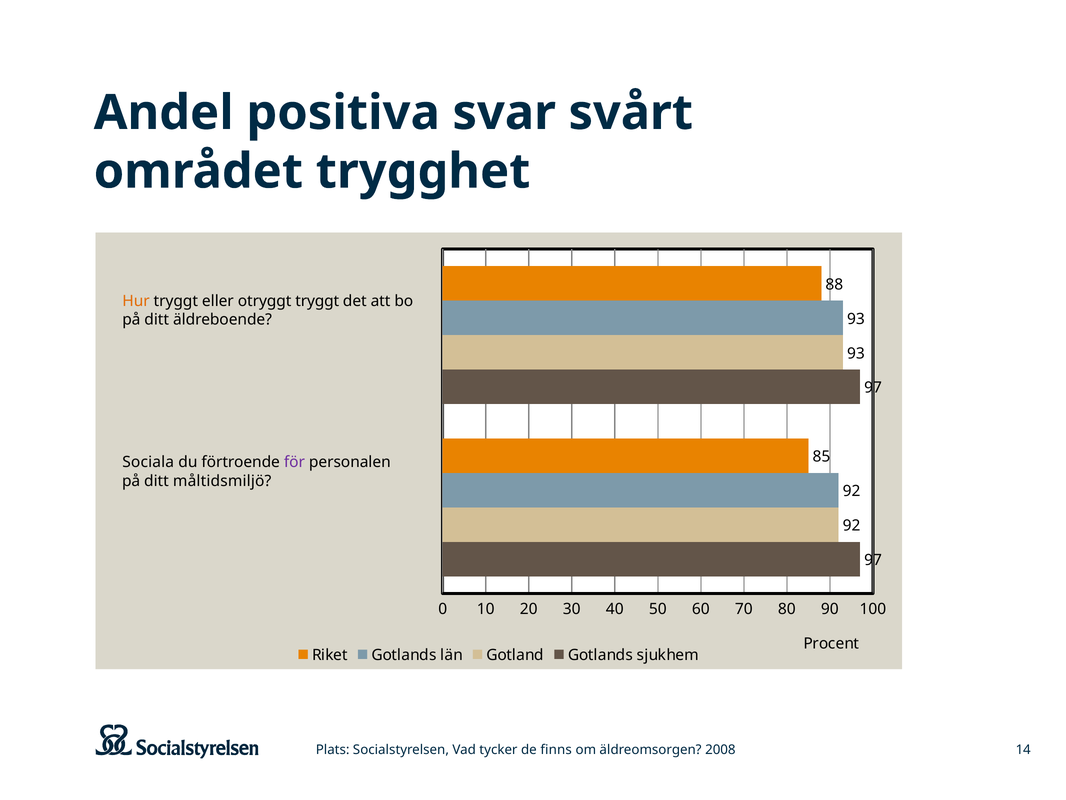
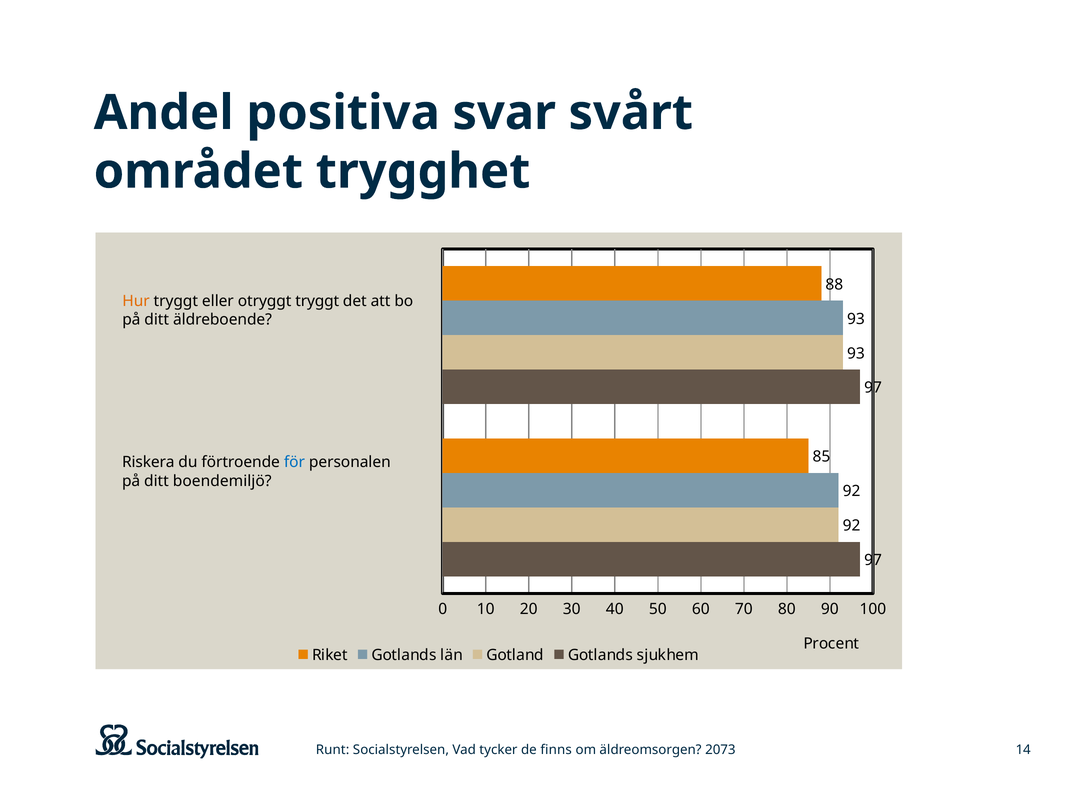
Sociala: Sociala -> Riskera (148, 462)
för colour: purple -> blue (294, 462)
måltidsmiljö: måltidsmiljö -> boendemiljö (222, 481)
Plats: Plats -> Runt (333, 749)
2008: 2008 -> 2073 (720, 749)
